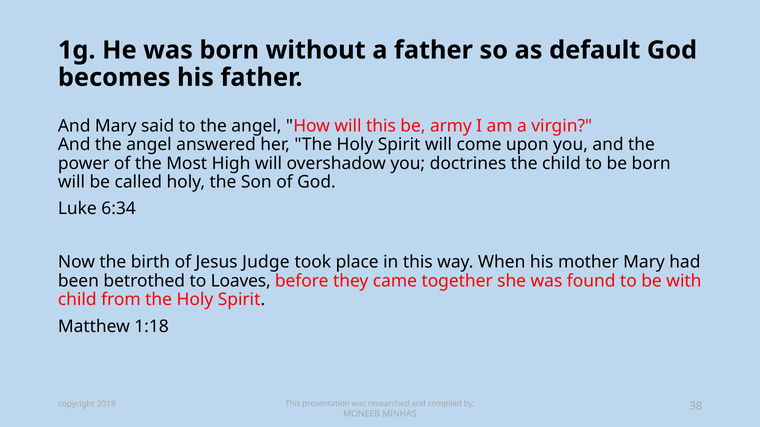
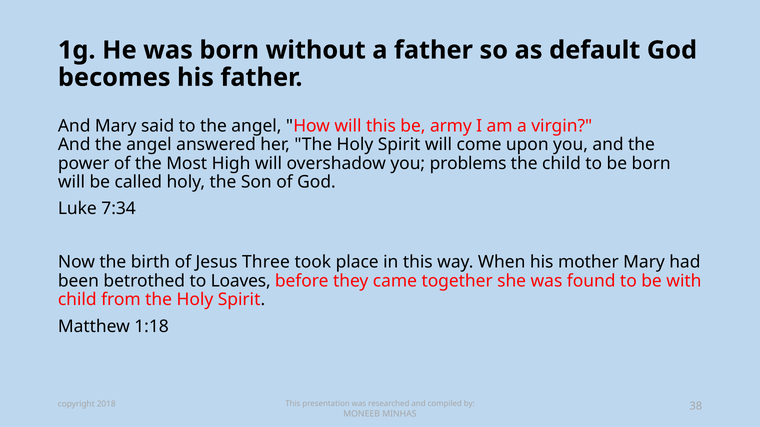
doctrines: doctrines -> problems (468, 164)
6:34: 6:34 -> 7:34 (119, 209)
Judge: Judge -> Three (266, 262)
